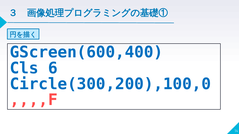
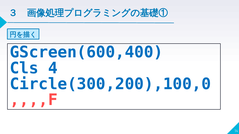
6: 6 -> 4 (53, 68)
